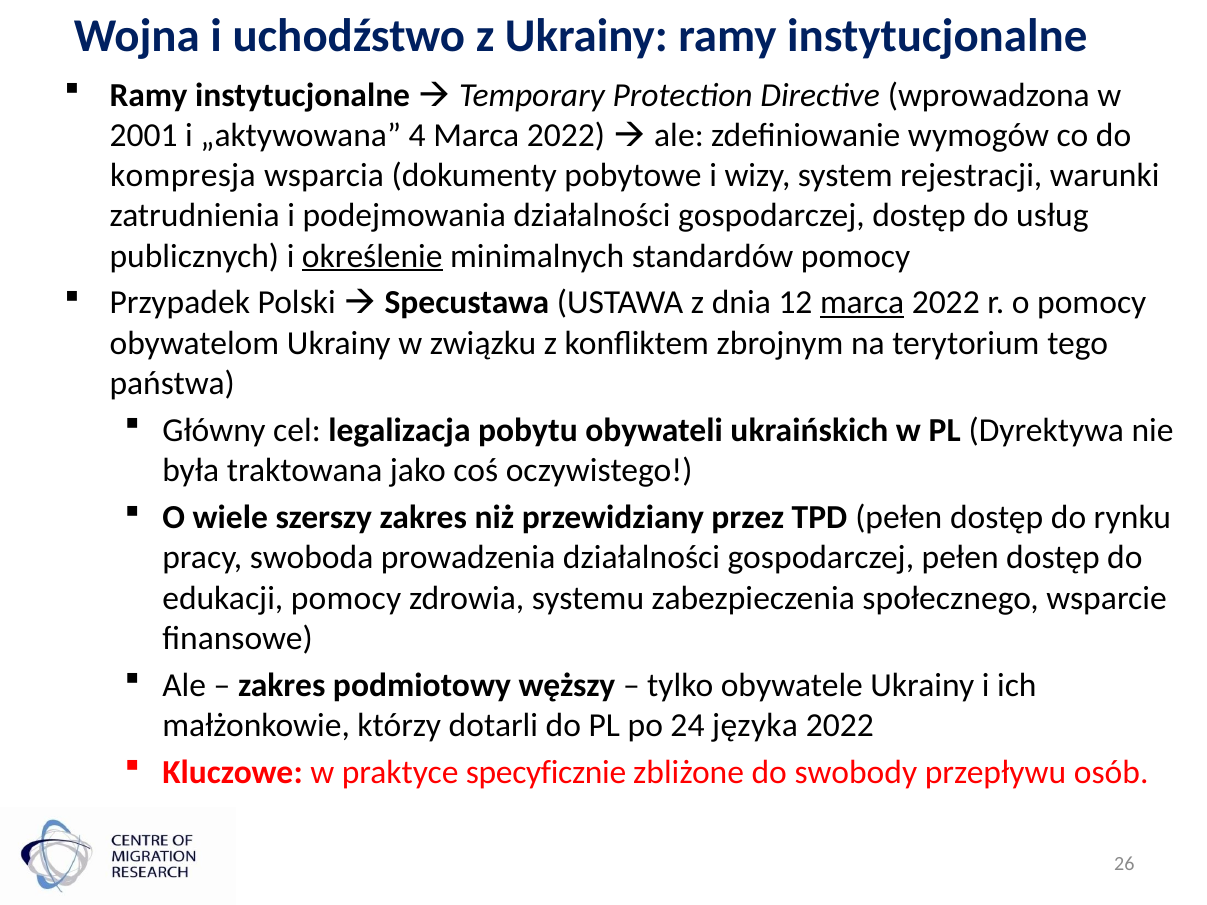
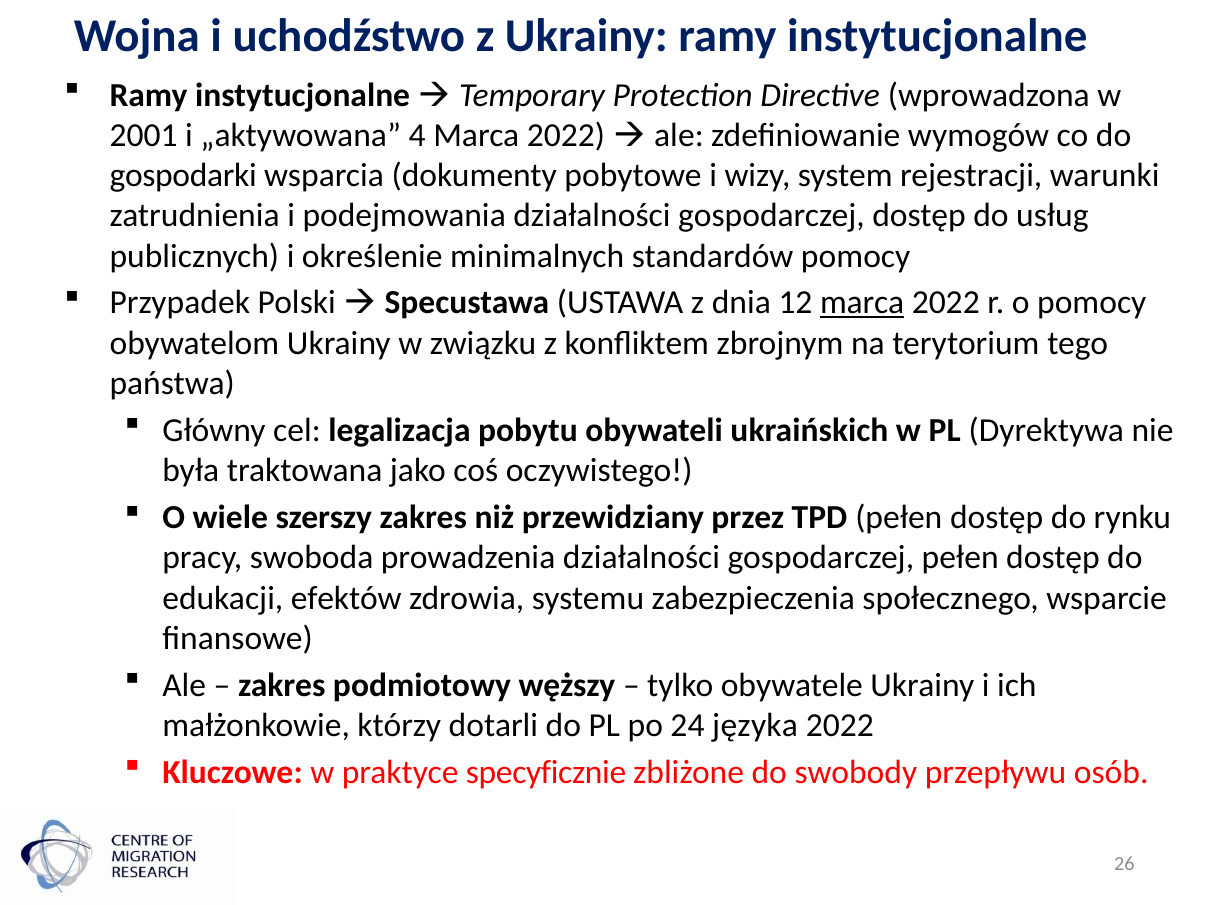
kompresja: kompresja -> gospodarki (183, 176)
określenie underline: present -> none (372, 256)
edukacji pomocy: pomocy -> efektów (346, 598)
